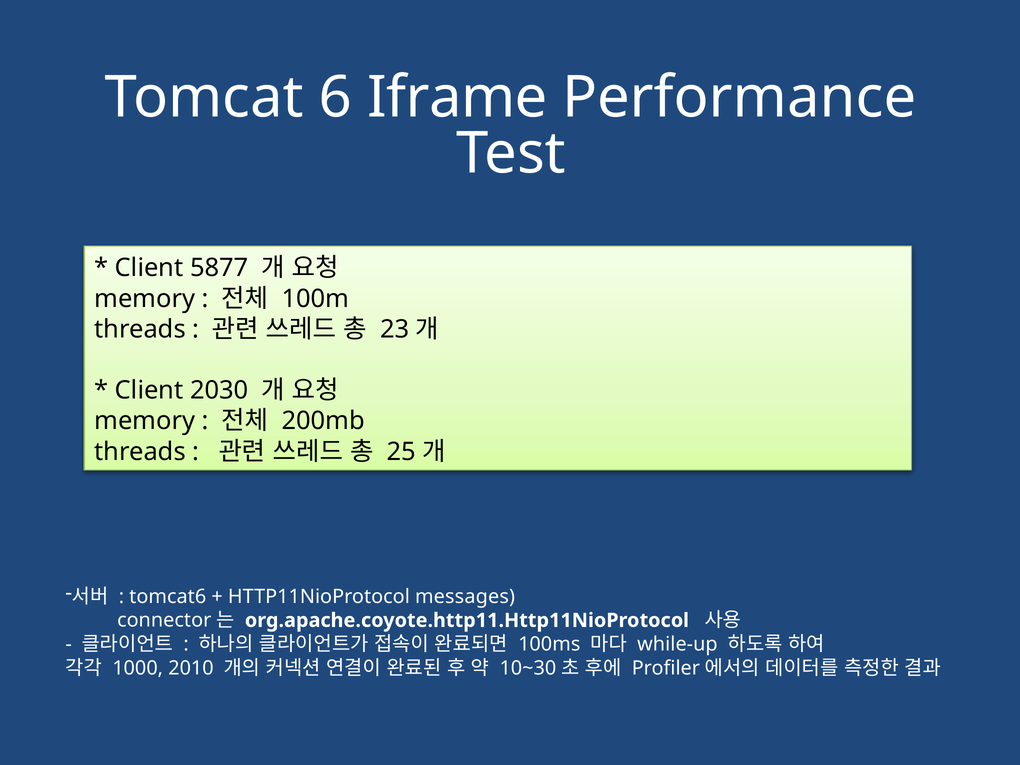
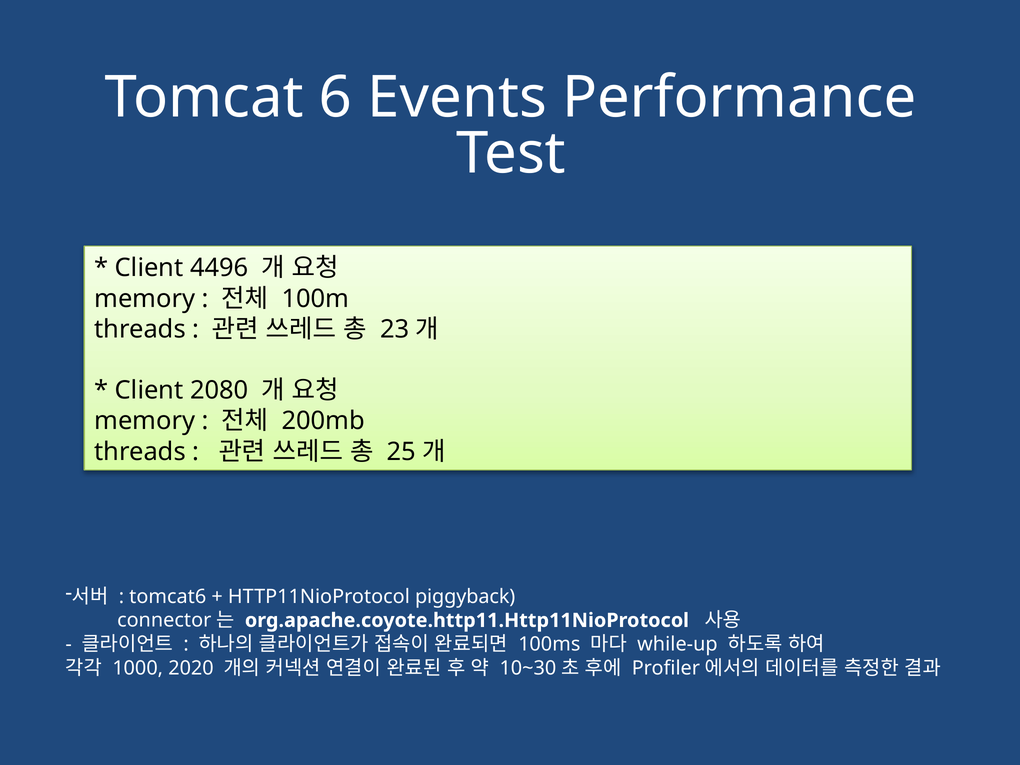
Iframe: Iframe -> Events (457, 98)
5877: 5877 -> 4496 (219, 268)
2030: 2030 -> 2080 (219, 390)
messages: messages -> piggyback (465, 597)
2010: 2010 -> 2020 (191, 668)
